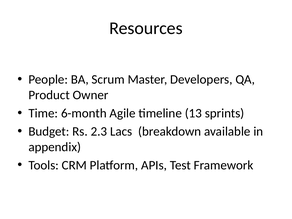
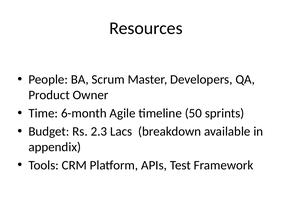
13: 13 -> 50 (193, 113)
